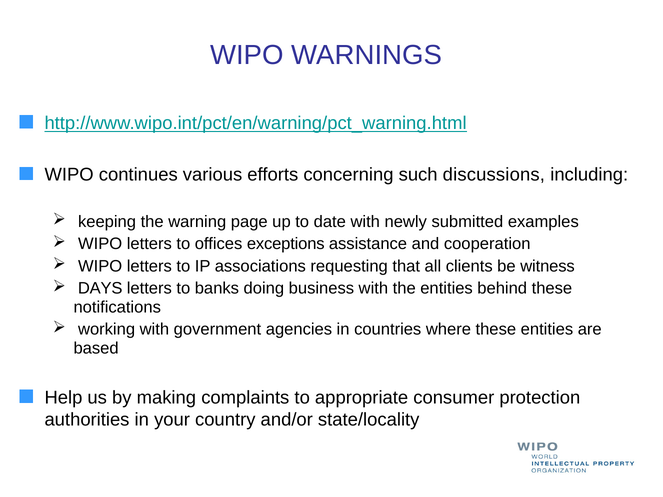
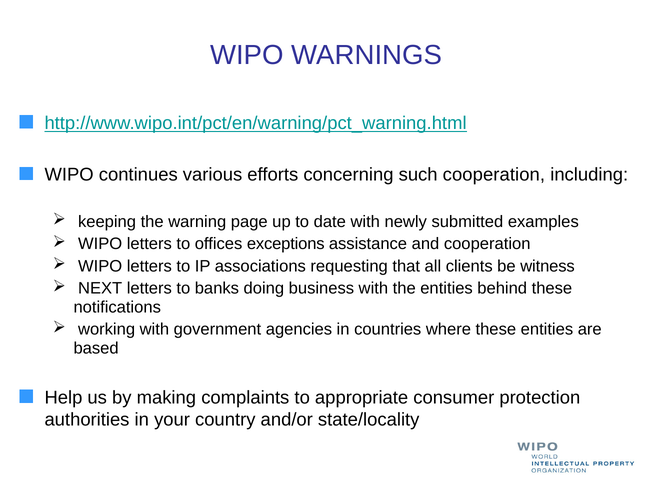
such discussions: discussions -> cooperation (494, 175)
DAYS: DAYS -> NEXT (100, 288)
